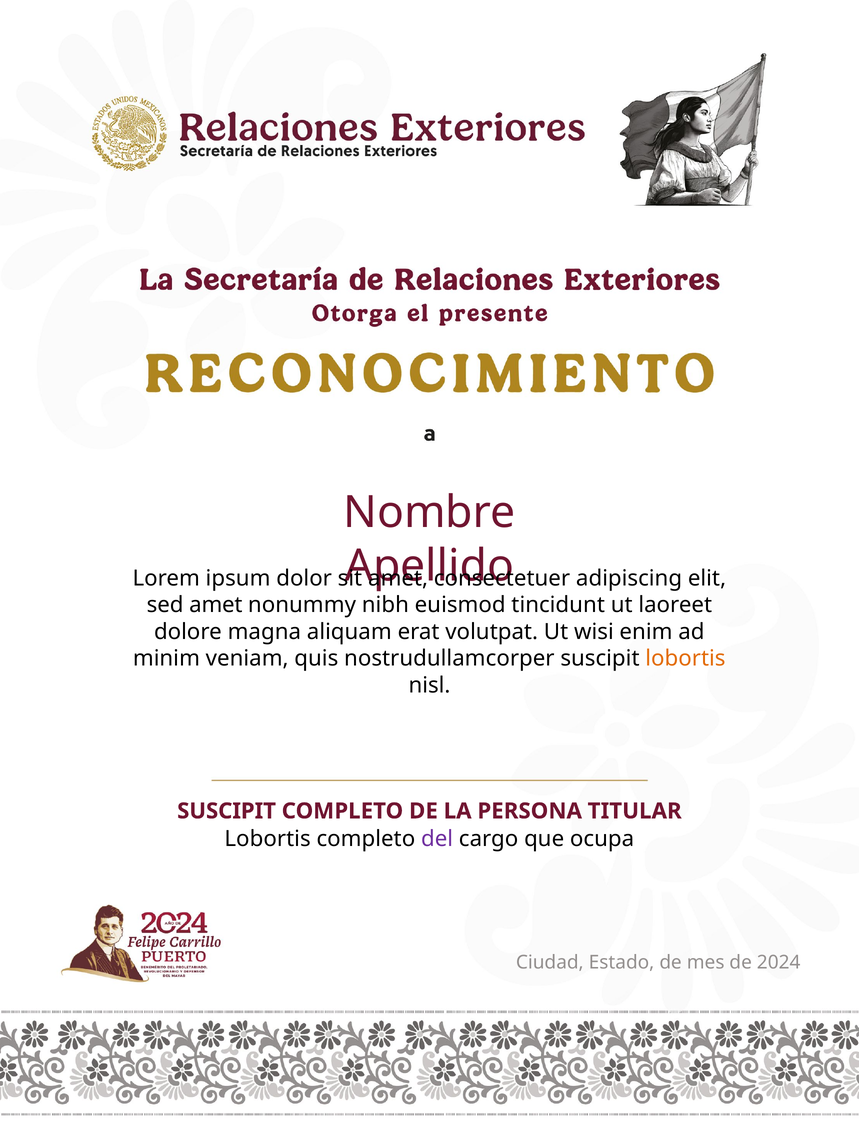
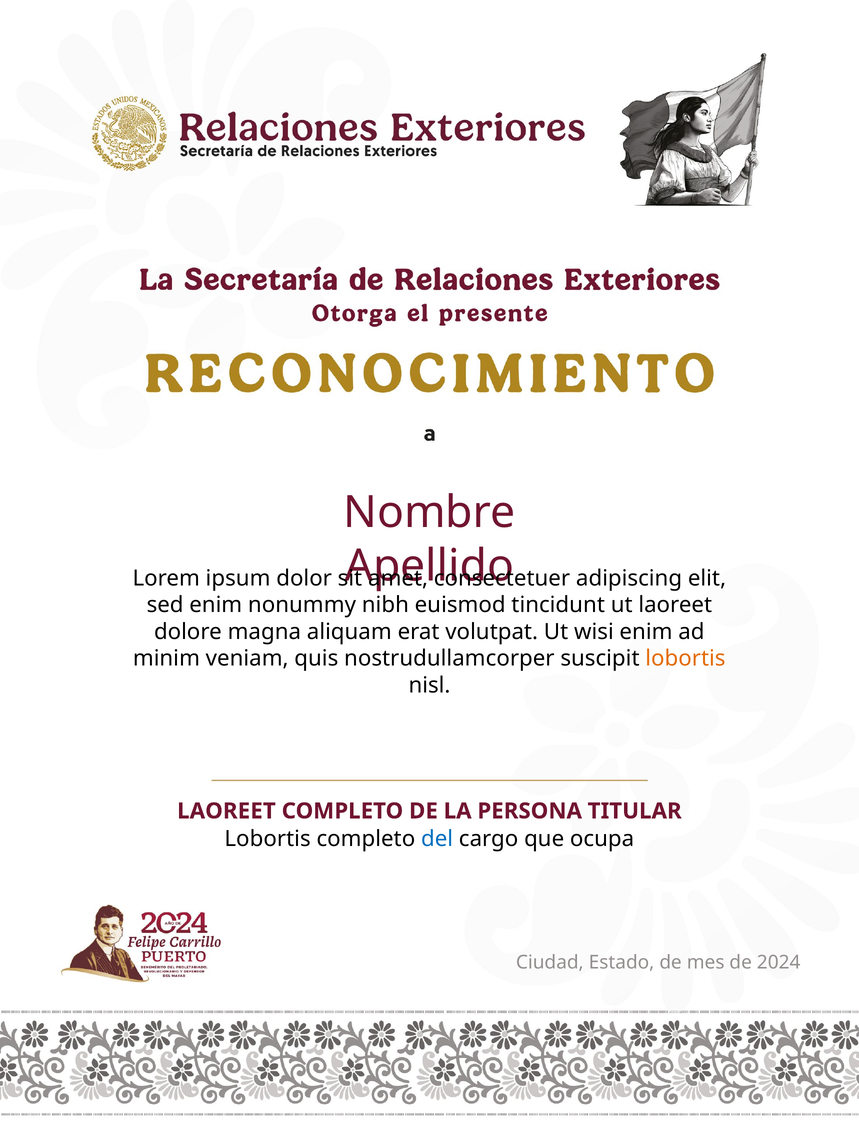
sed amet: amet -> enim (216, 605)
SUSCIPIT: SUSCIPIT -> LAOREET (226, 811)
del colour: purple -> blue (437, 838)
